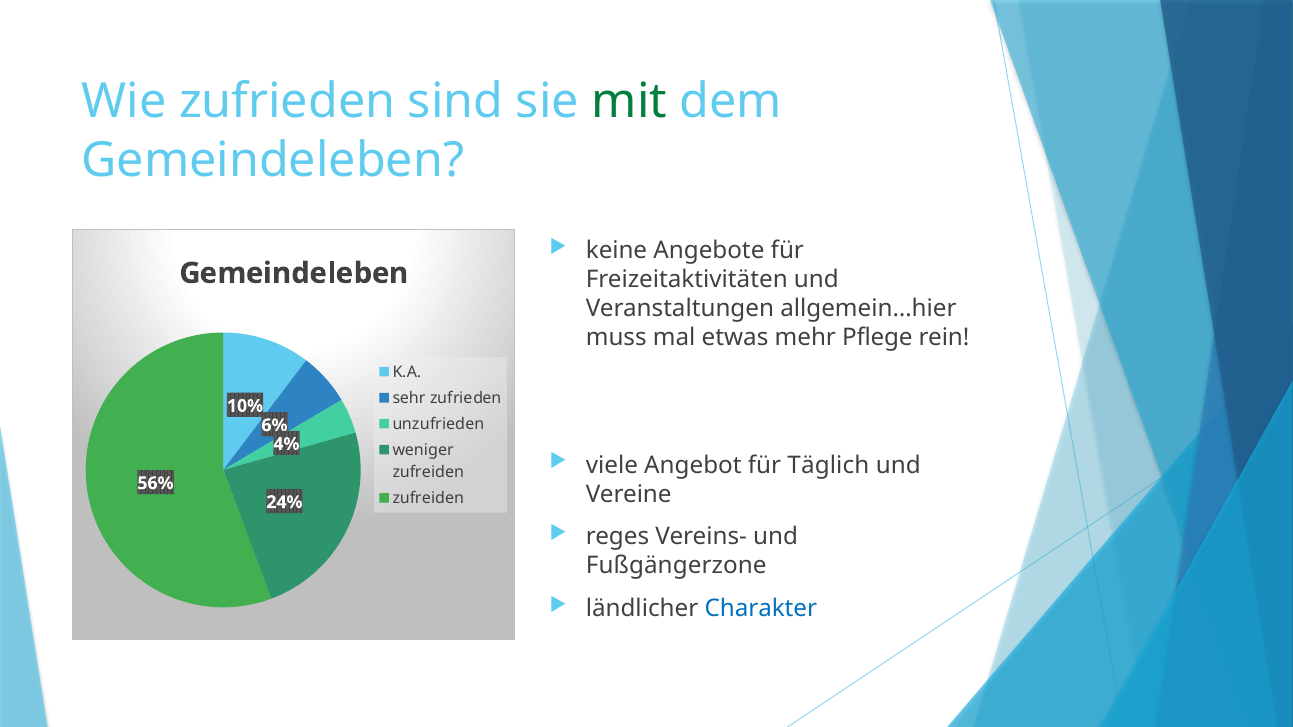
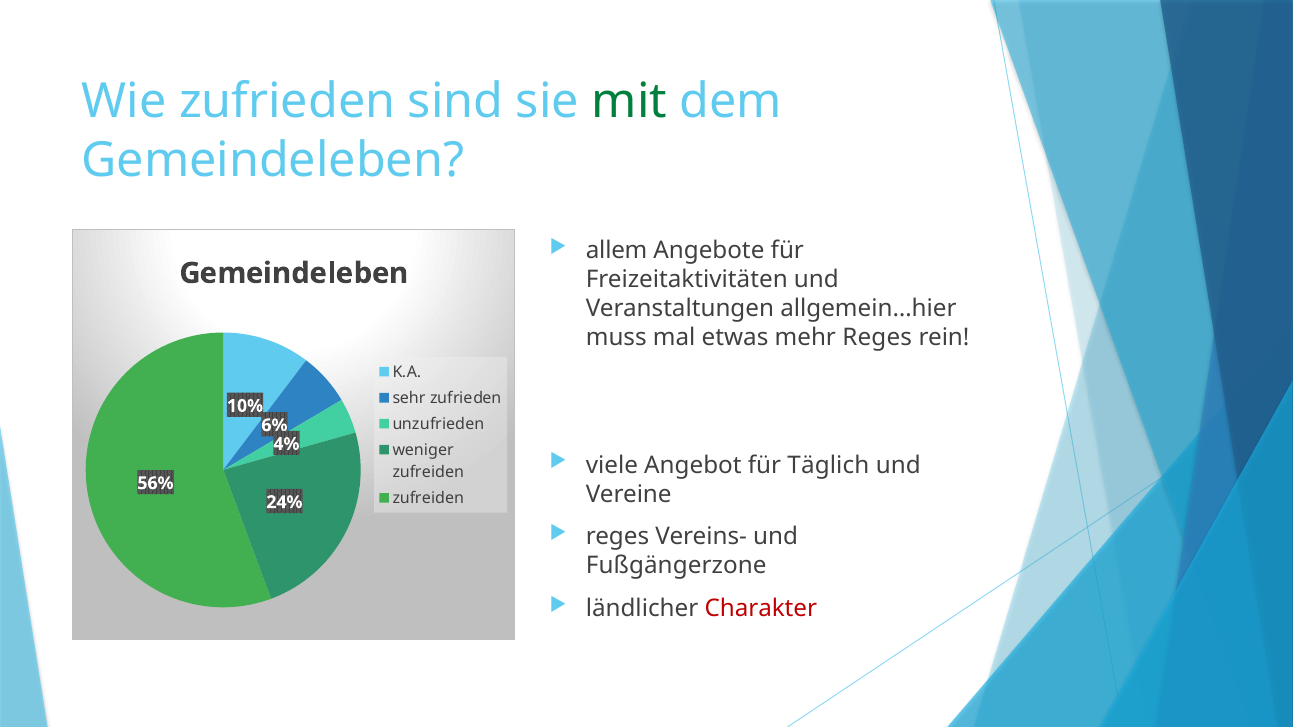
keine: keine -> allem (617, 250)
mehr Pflege: Pflege -> Reges (877, 338)
Charakter colour: blue -> red (761, 609)
